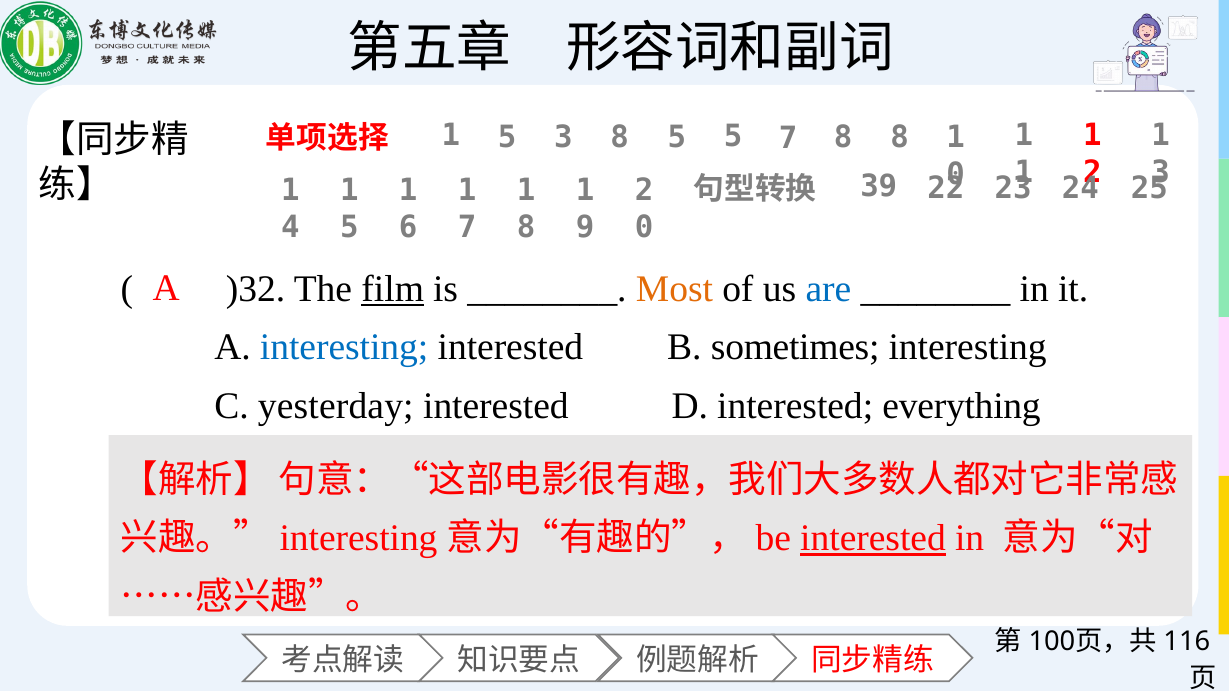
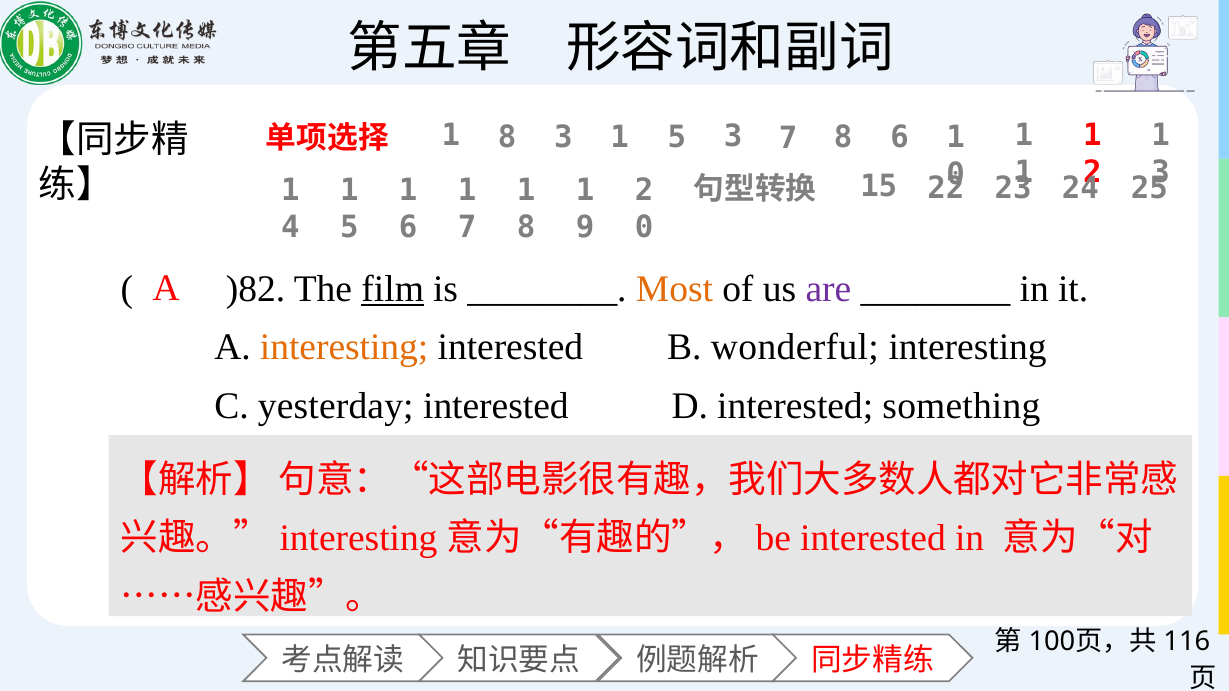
5: 5 -> 8 (507, 137)
8: 8 -> 1 (620, 137)
5 5: 5 -> 3 (733, 137)
8 8: 8 -> 6 (899, 137)
39: 39 -> 15 (879, 187)
)32: )32 -> )82 (256, 289)
are colour: blue -> purple (828, 289)
interesting colour: blue -> orange (344, 347)
sometimes: sometimes -> wonderful (795, 347)
everything: everything -> something (961, 406)
interested underline: present -> none (873, 539)
